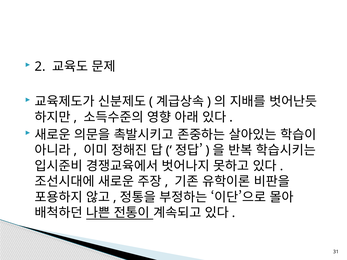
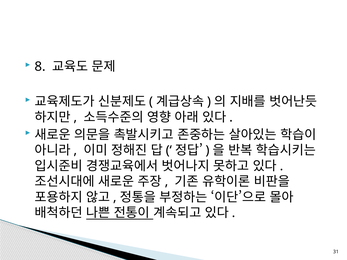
2: 2 -> 8 (40, 67)
